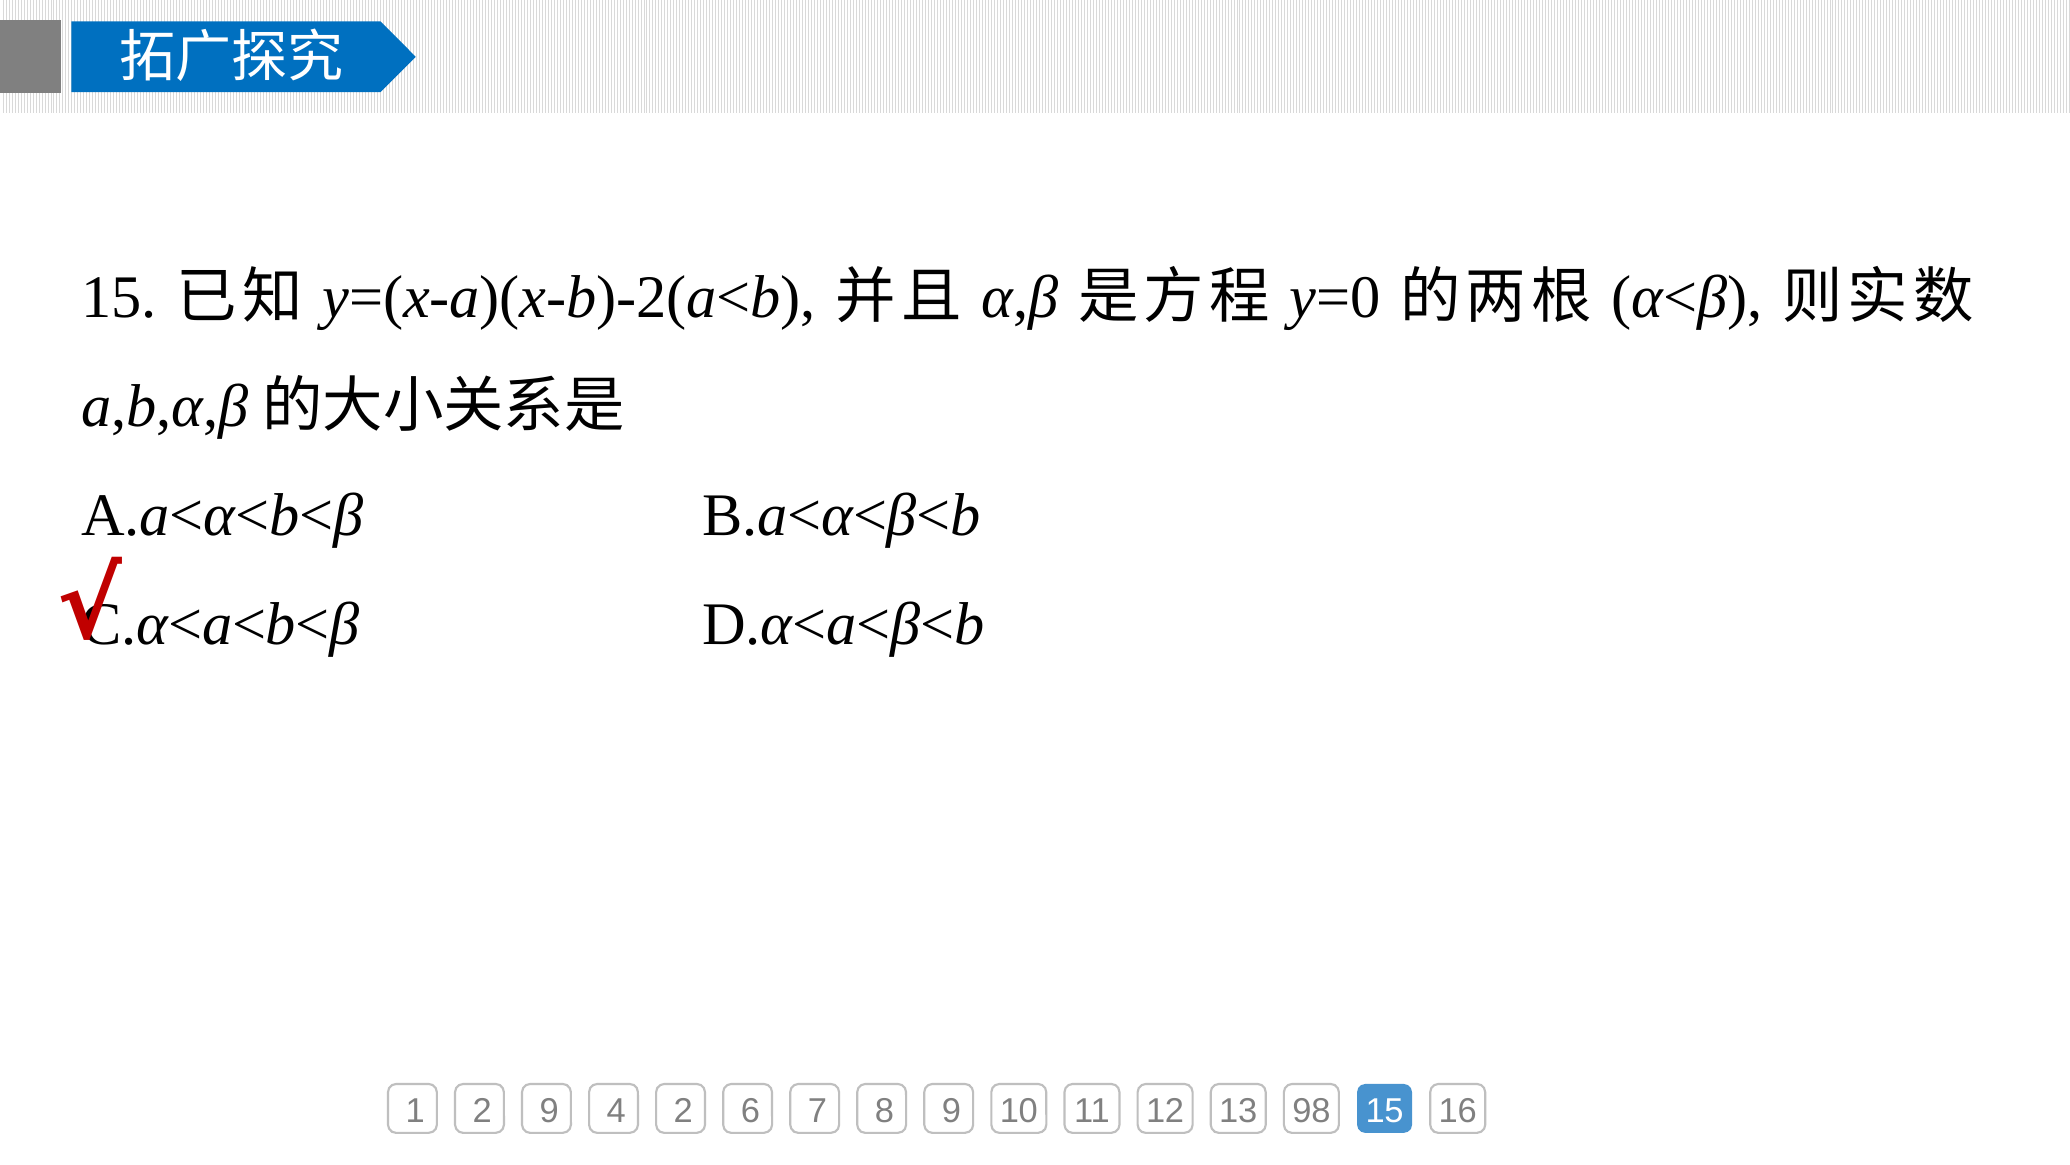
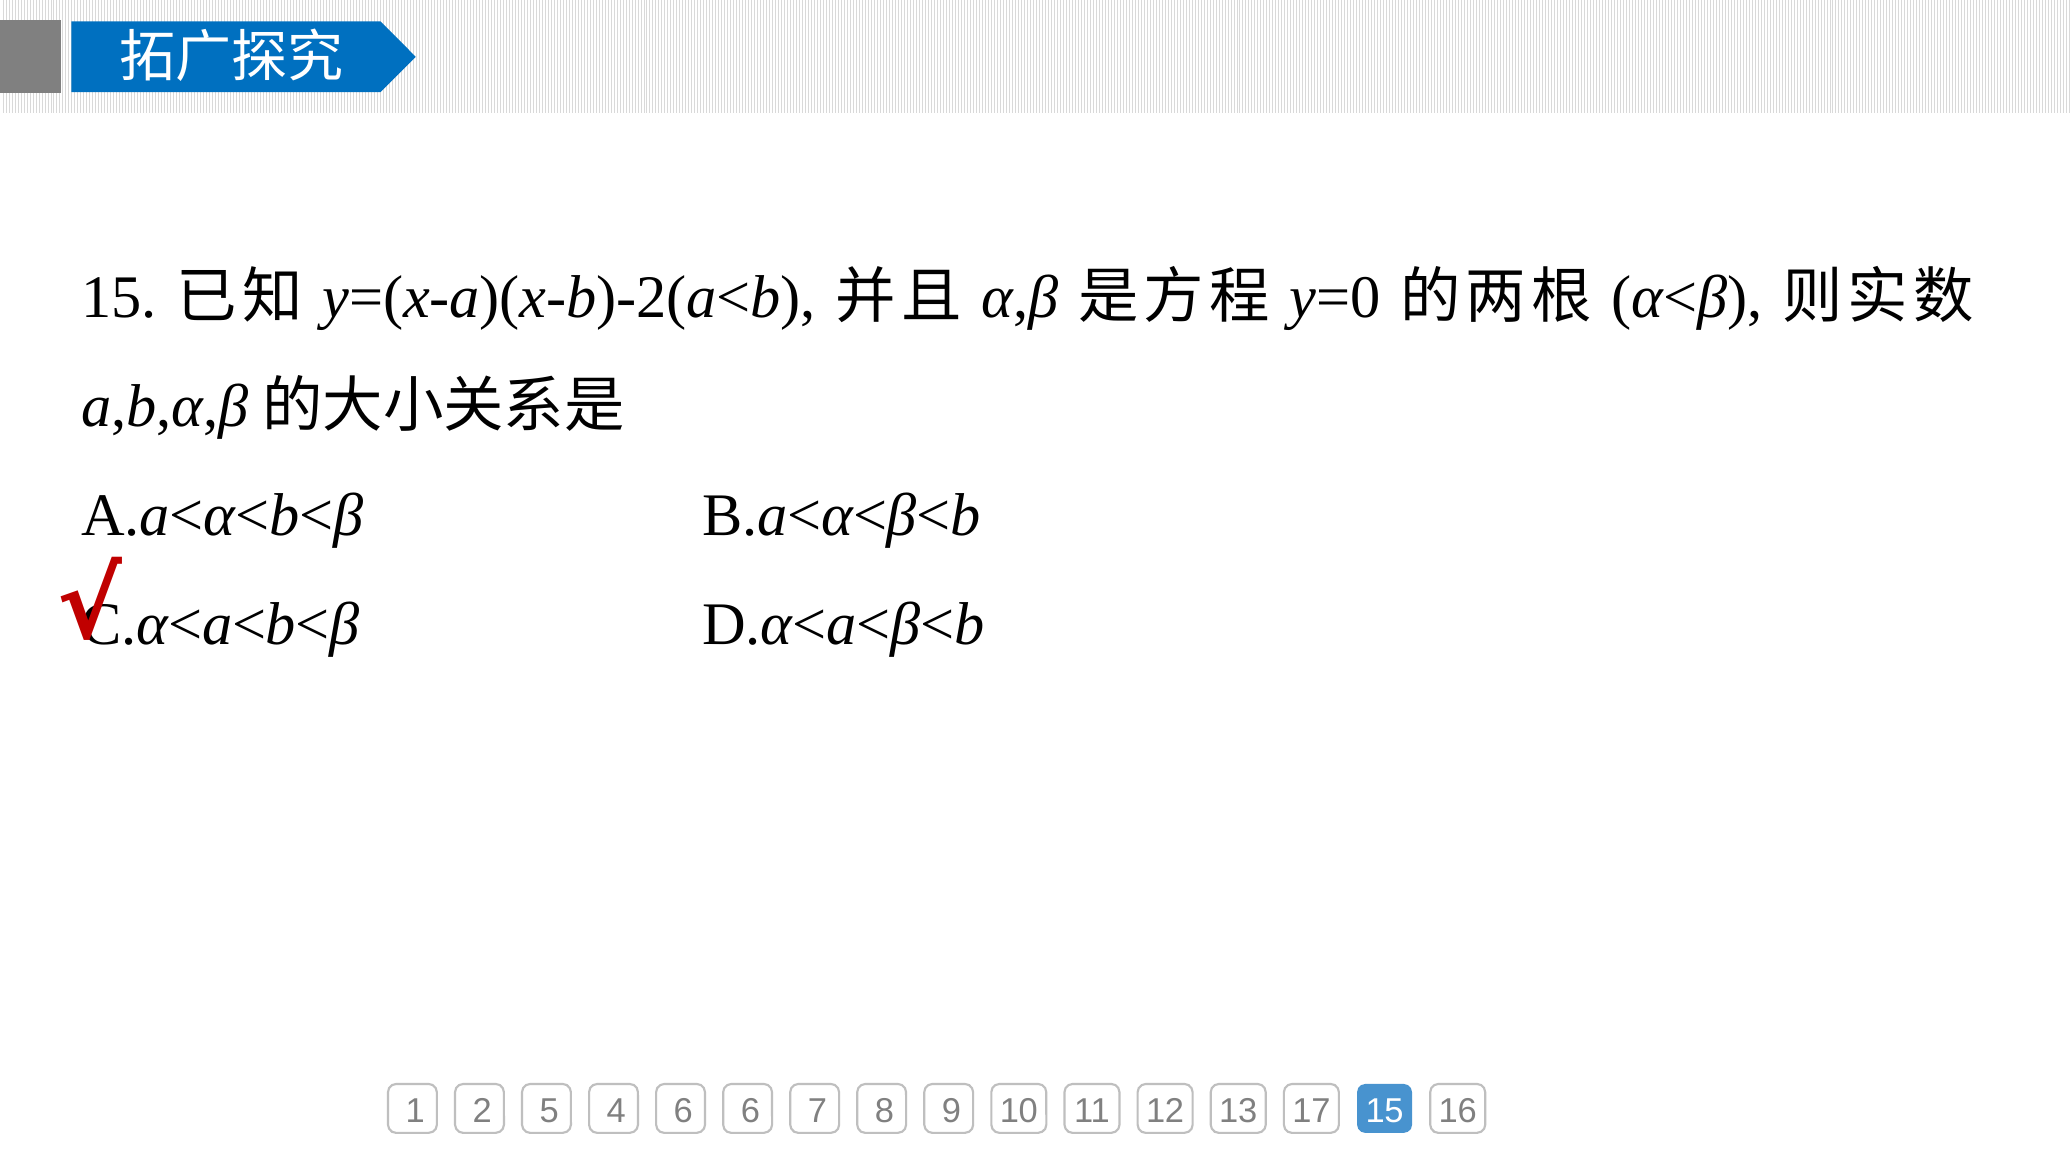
2 9: 9 -> 5 (549, 1110)
4 2: 2 -> 6 (683, 1110)
98: 98 -> 17 (1311, 1110)
